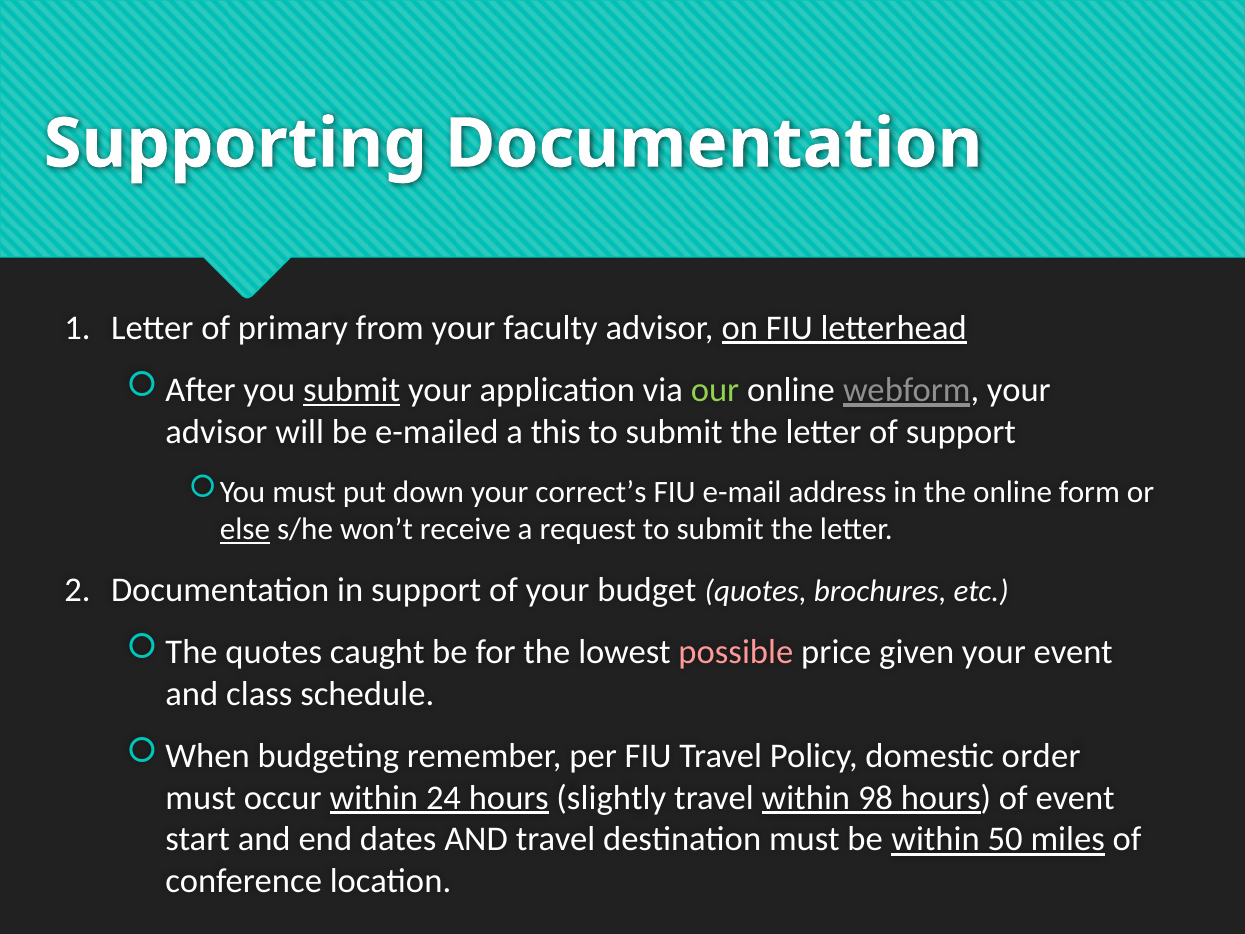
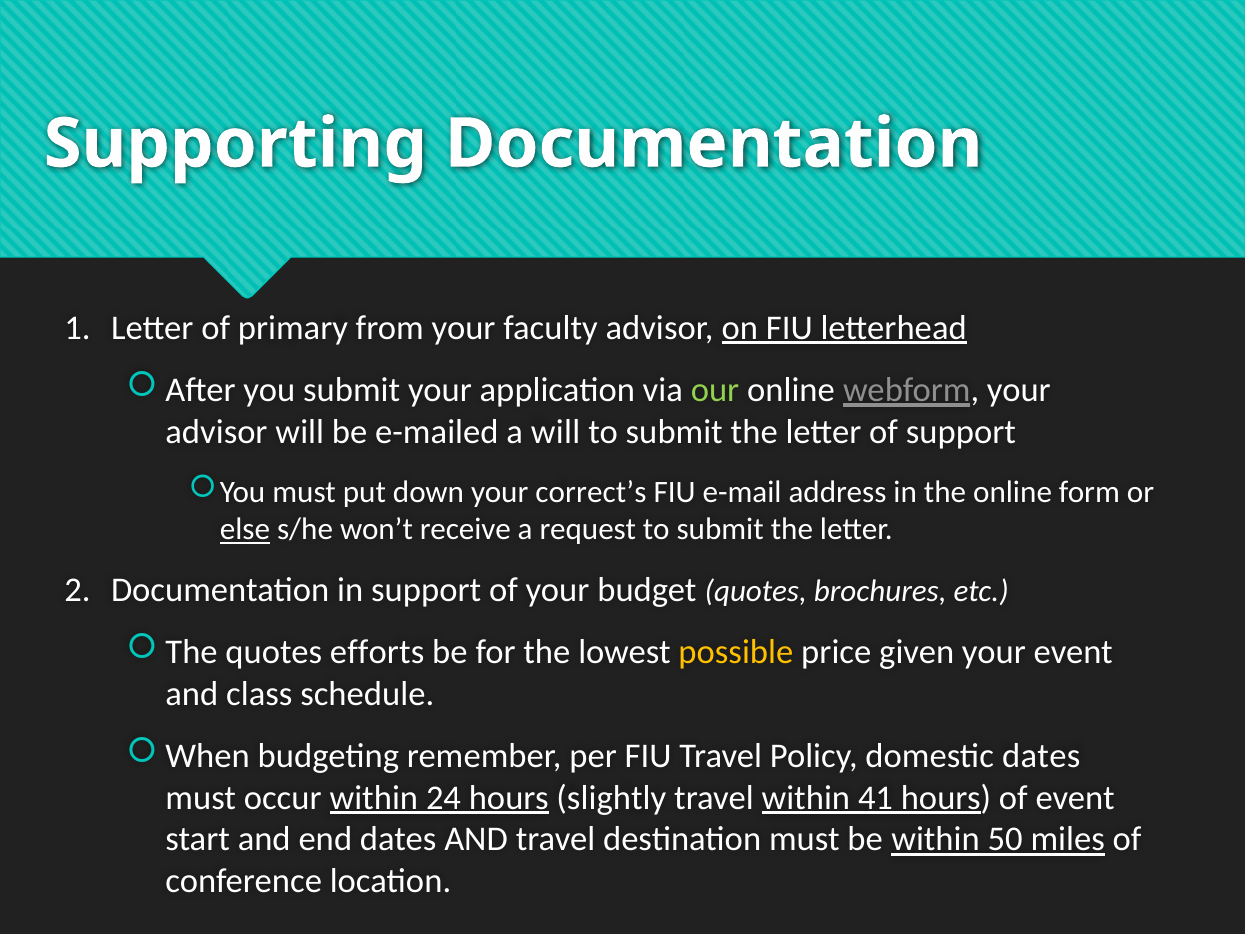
submit underline: present -> none (352, 390)
a this: this -> will (556, 432)
caught: caught -> efforts (377, 652)
possible colour: pink -> yellow (736, 652)
domestic order: order -> dates (1041, 756)
98: 98 -> 41 (876, 798)
